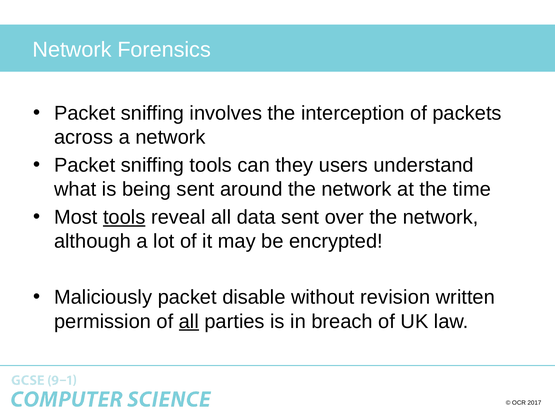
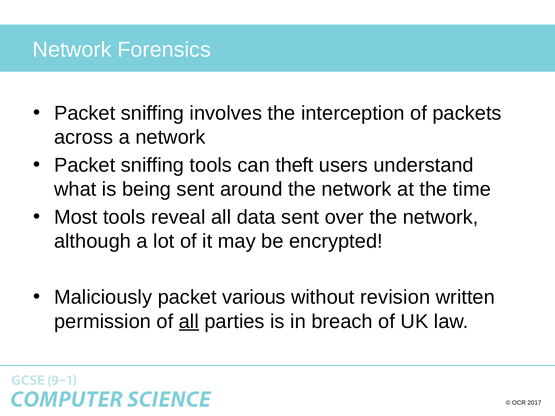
they: they -> theft (294, 165)
tools underline: present -> none (124, 217)
disable: disable -> various (254, 298)
